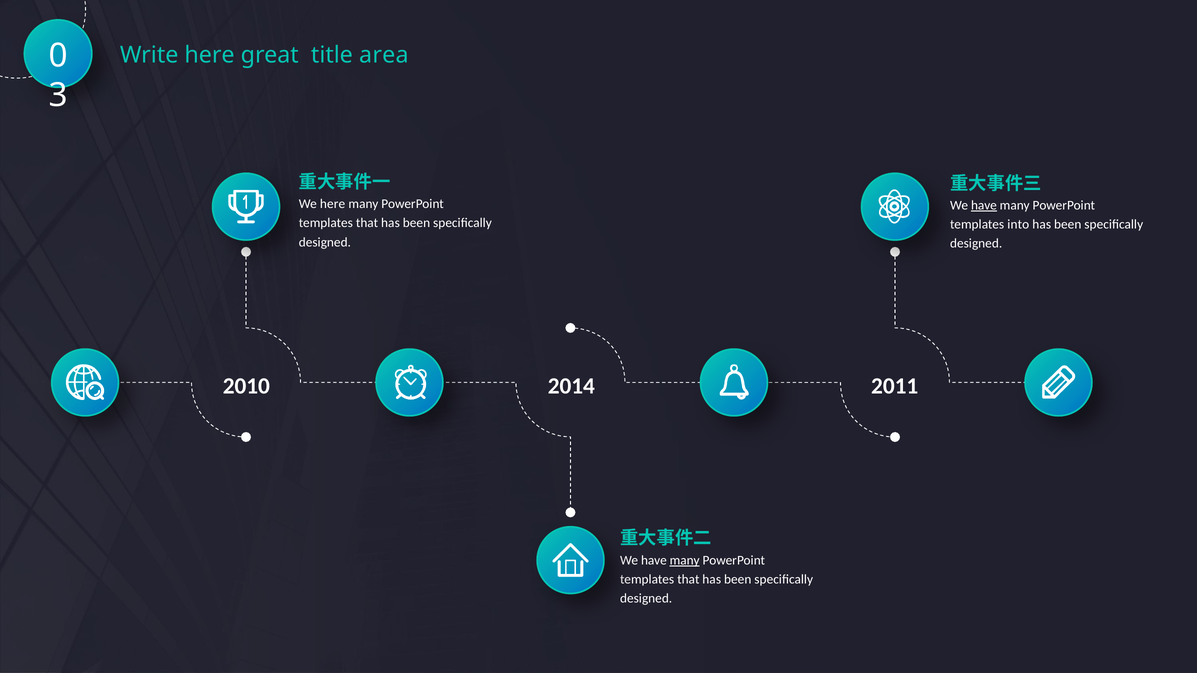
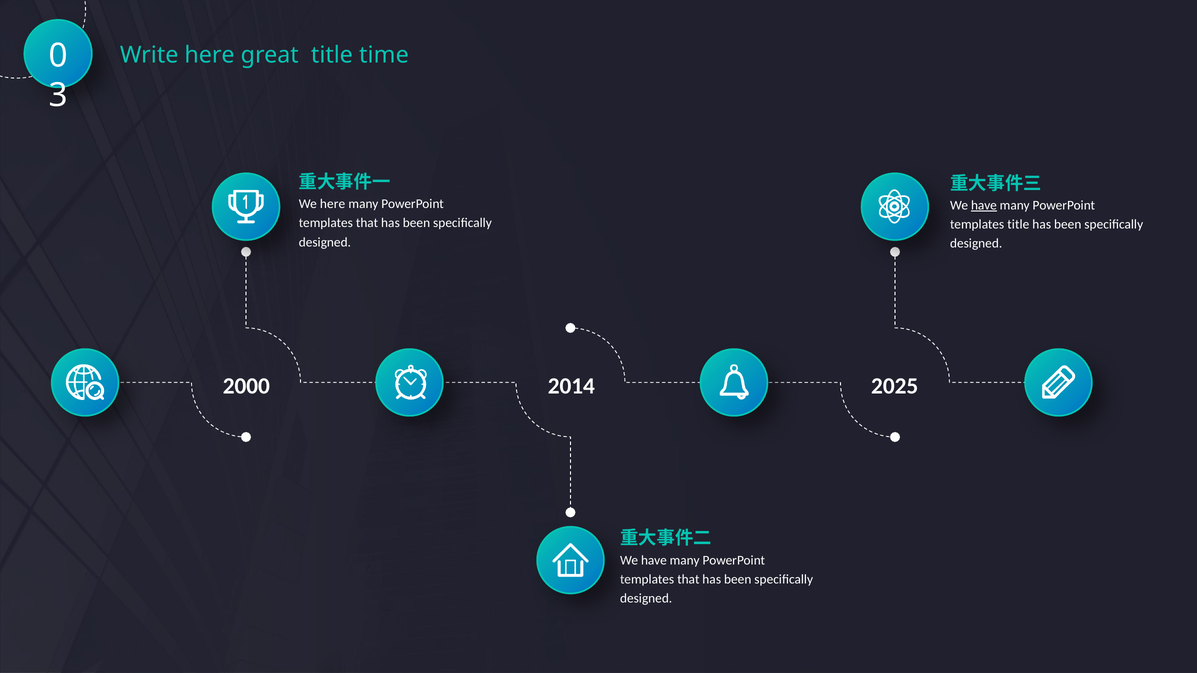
area: area -> time (384, 55)
into: into -> title (1018, 224)
2010: 2010 -> 2000 (246, 386)
2011: 2011 -> 2025 (895, 386)
many underline: present -> none (685, 560)
